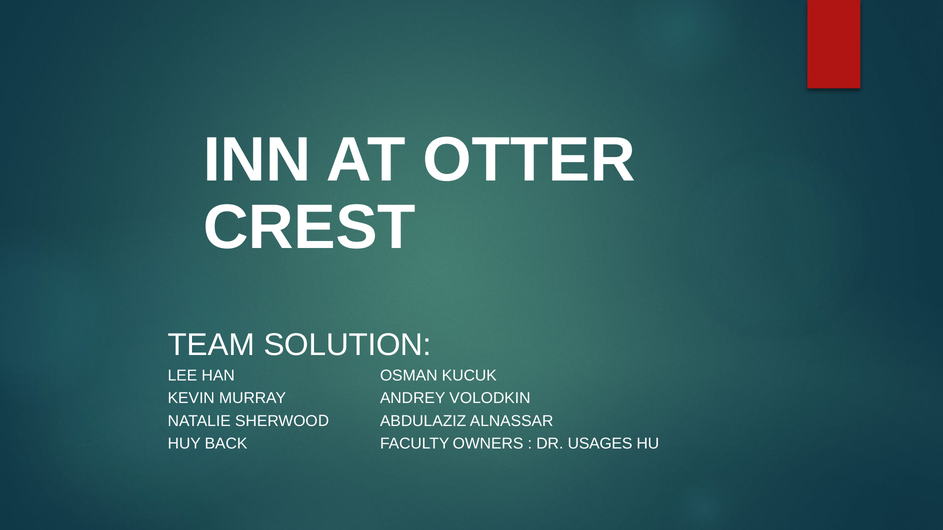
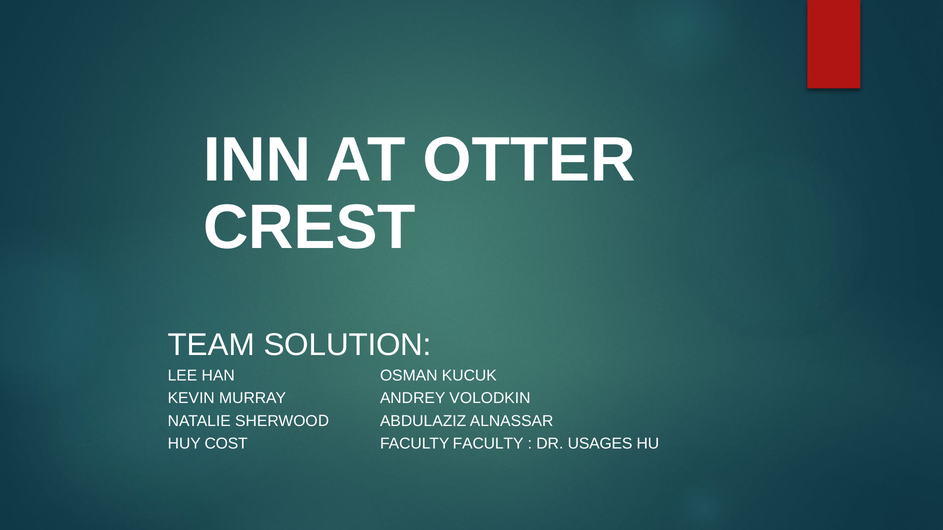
BACK: BACK -> COST (226, 444)
FACULTY OWNERS: OWNERS -> FACULTY (488, 444)
